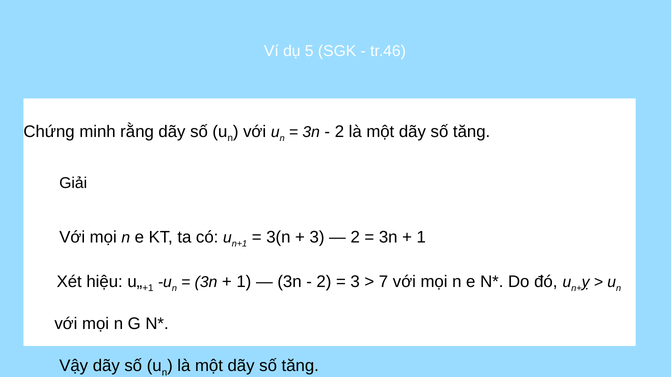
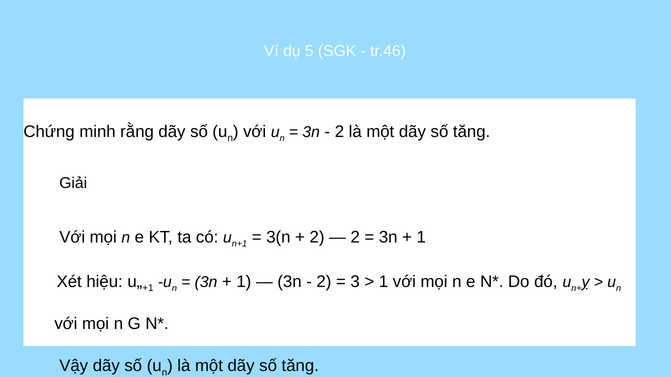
3: 3 -> 2 (317, 238)
7: 7 -> 1 (384, 282)
